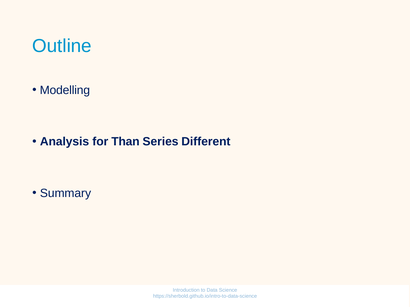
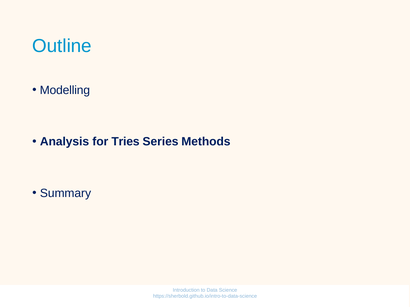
Than: Than -> Tries (125, 142)
Different: Different -> Methods (206, 142)
